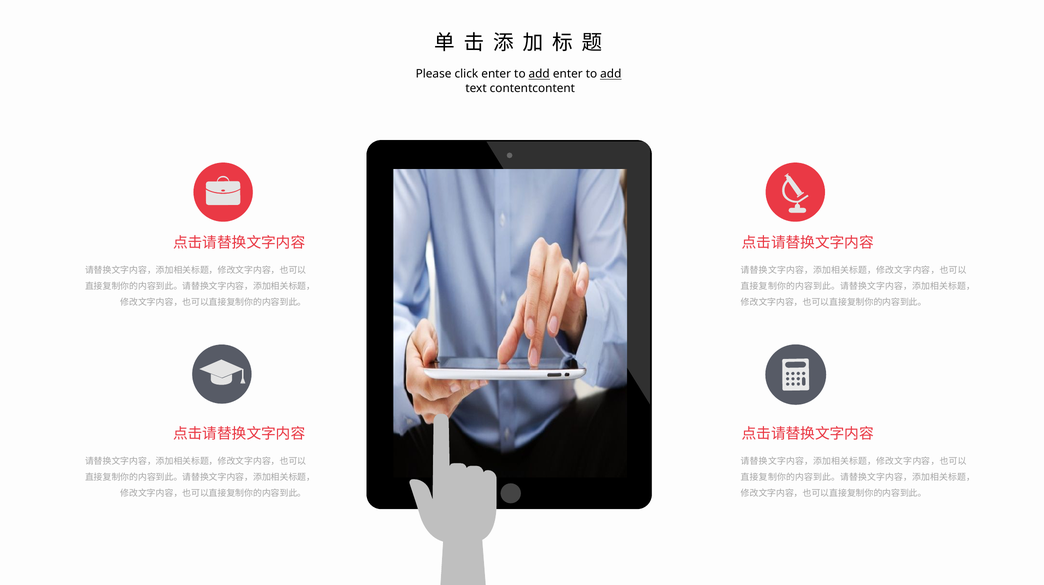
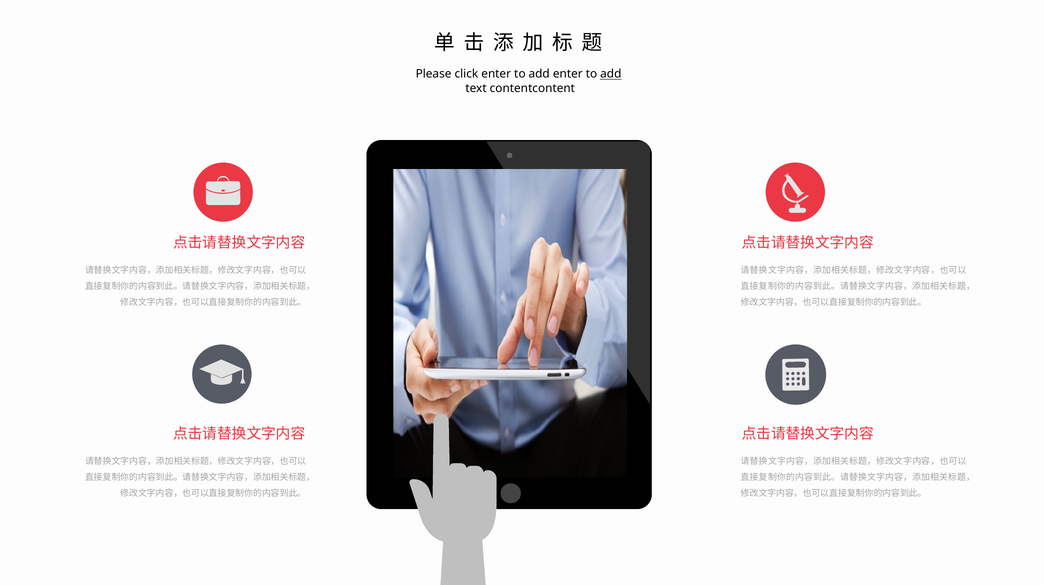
add underline: present -> none (539, 74)
